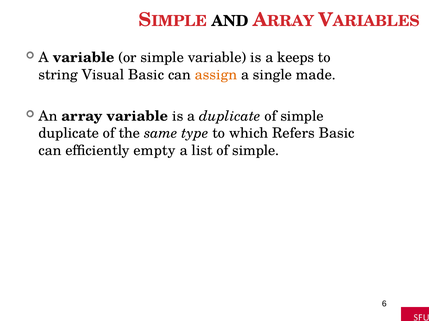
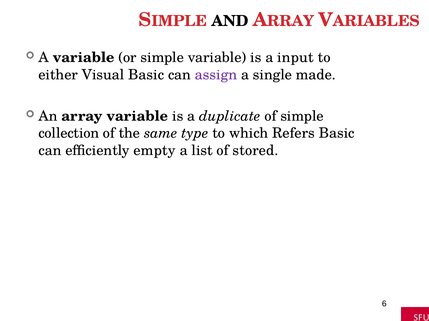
keeps: keeps -> input (295, 58)
string: string -> either (58, 75)
assign colour: orange -> purple (216, 75)
duplicate: duplicate -> collection (69, 134)
list of simple: simple -> stored (256, 151)
